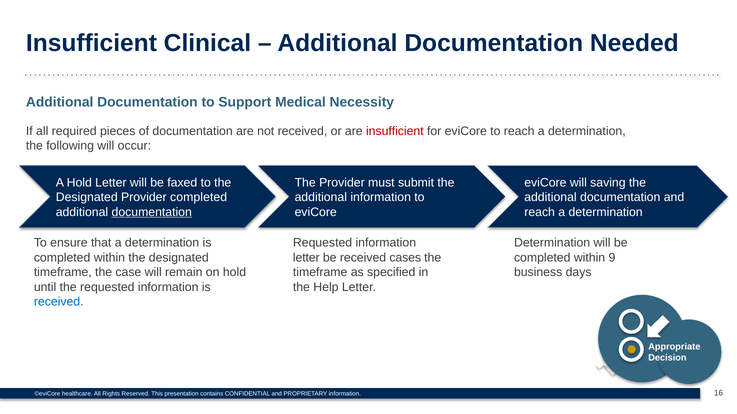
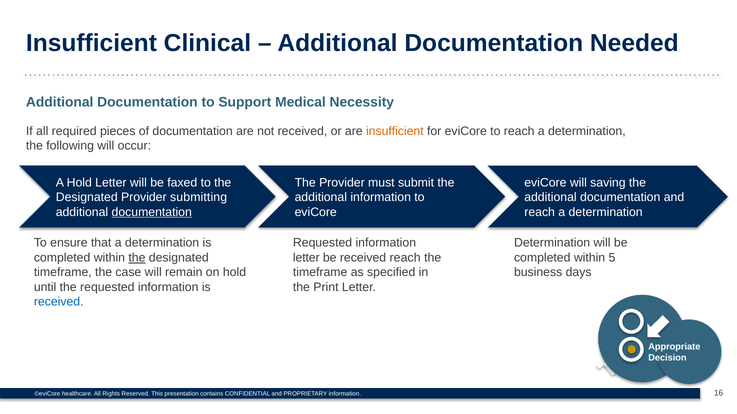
insufficient colour: red -> orange (395, 131)
Provider completed: completed -> submitting (199, 198)
the underline: none -> present (137, 258)
received cases: cases -> reach (405, 258)
9: 9 -> 5 (612, 258)
Help: Help -> Print (326, 287)
